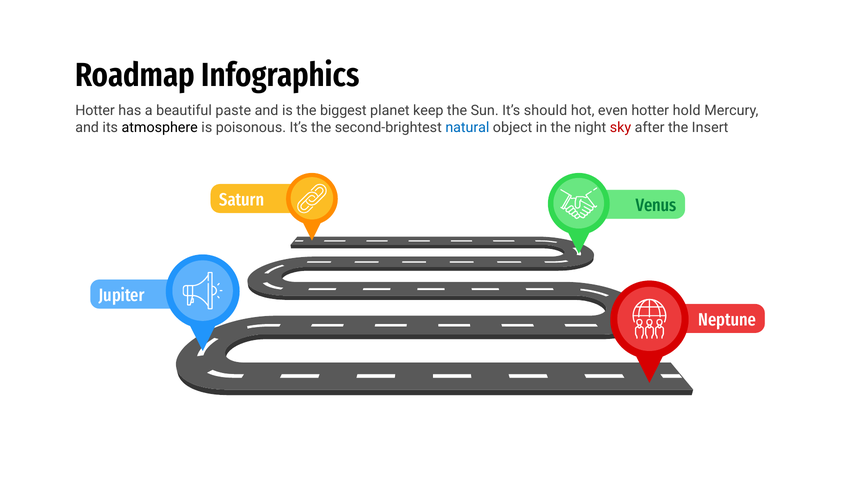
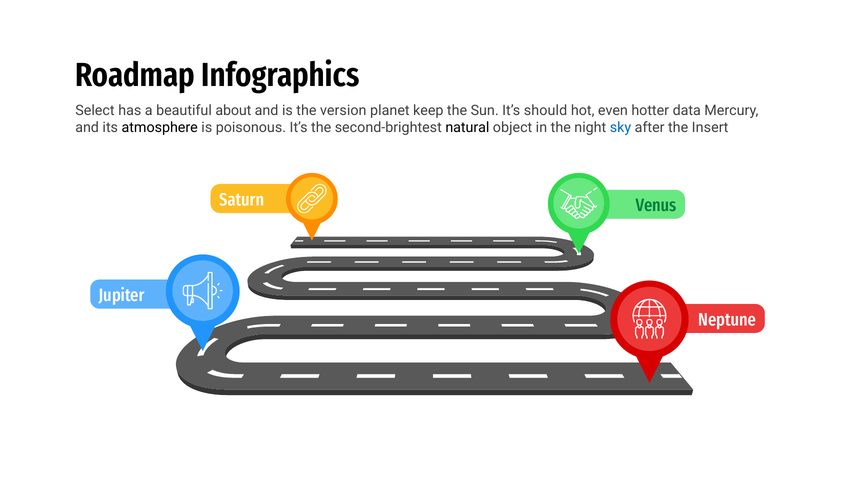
Hotter: Hotter -> Select (95, 111)
paste: paste -> about (233, 111)
biggest: biggest -> version (343, 111)
hold: hold -> data (687, 111)
natural colour: blue -> black (467, 128)
sky colour: red -> blue (621, 128)
